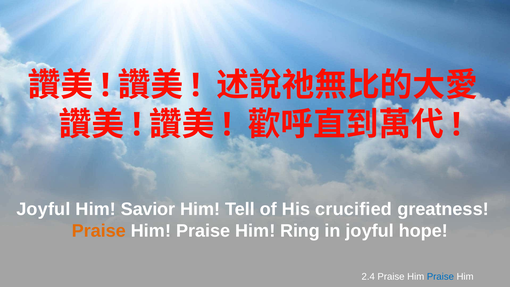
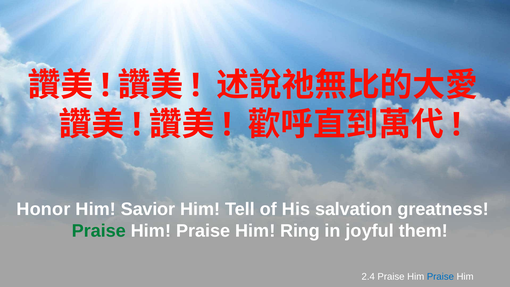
Joyful: Joyful -> Honor (43, 209)
crucified: crucified -> salvation (354, 209)
Praise colour: orange -> green (99, 231)
hope: hope -> them (423, 231)
